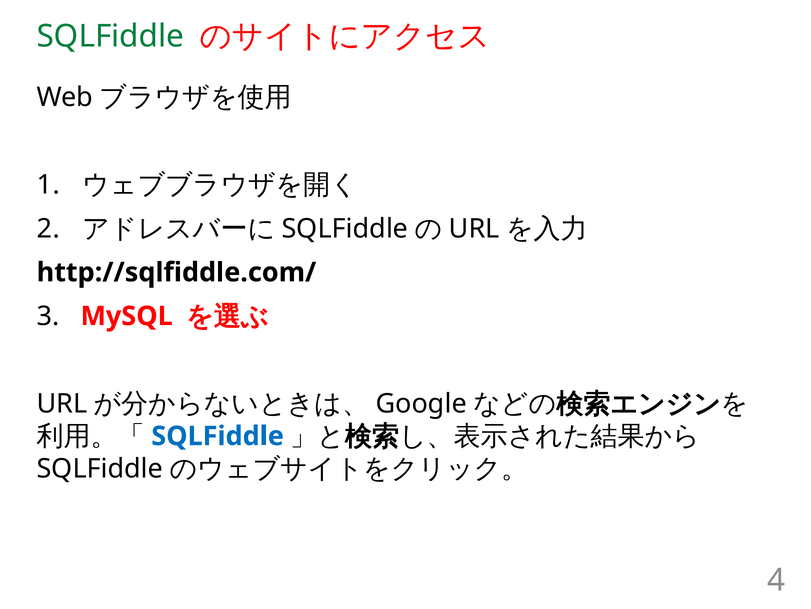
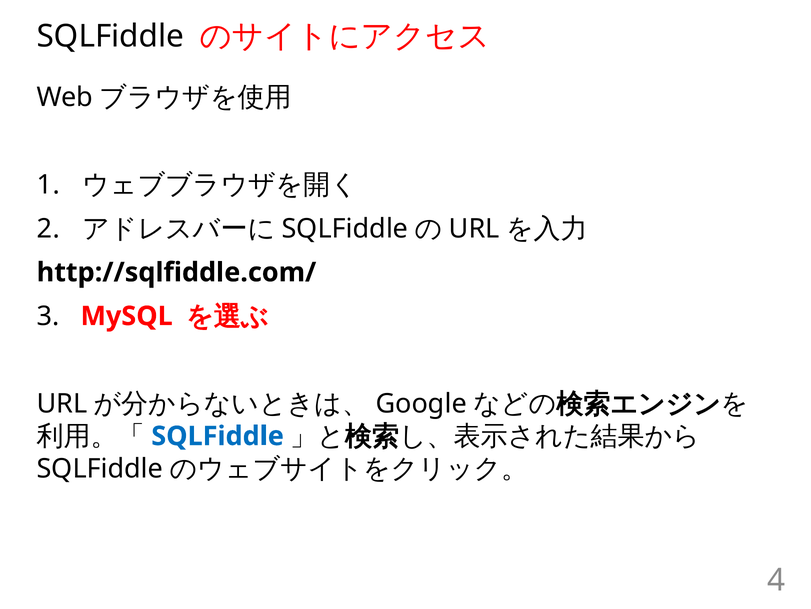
SQLFiddle colour: green -> black (110, 36)
